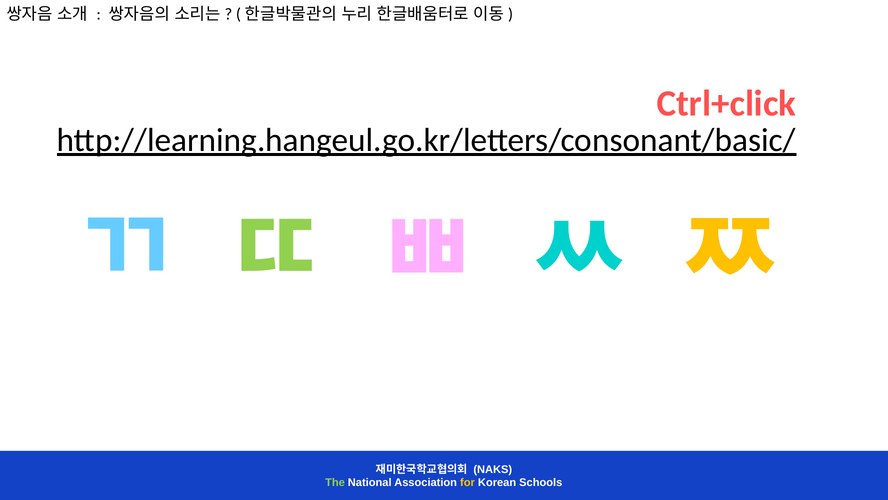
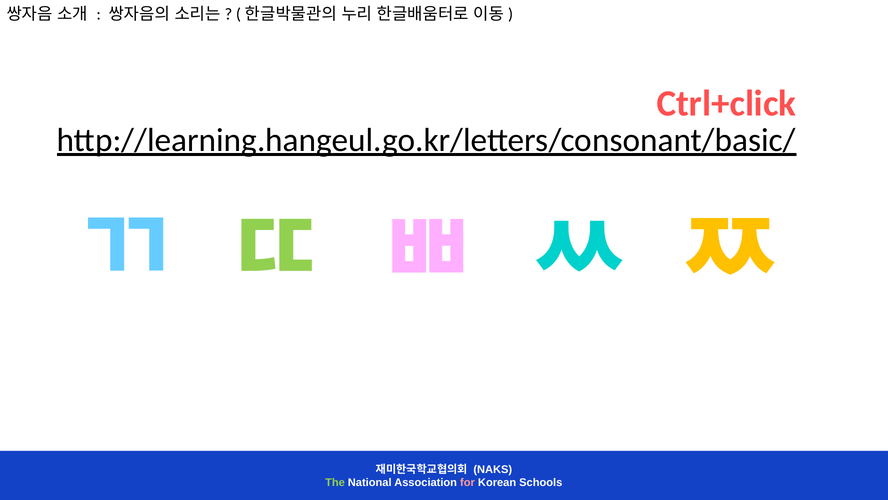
for colour: yellow -> pink (467, 482)
